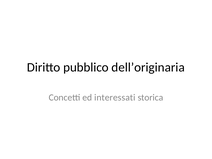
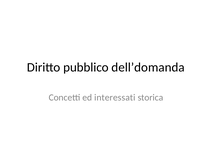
dell’originaria: dell’originaria -> dell’domanda (148, 67)
